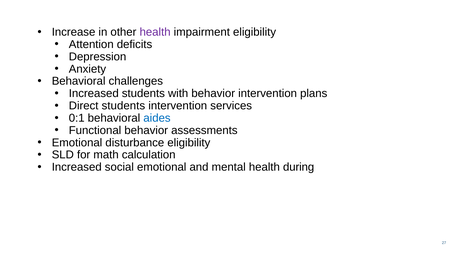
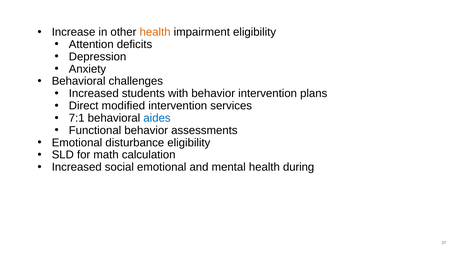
health colour: purple -> orange (155, 32)
Direct students: students -> modified (123, 106)
0:1: 0:1 -> 7:1 (77, 118)
